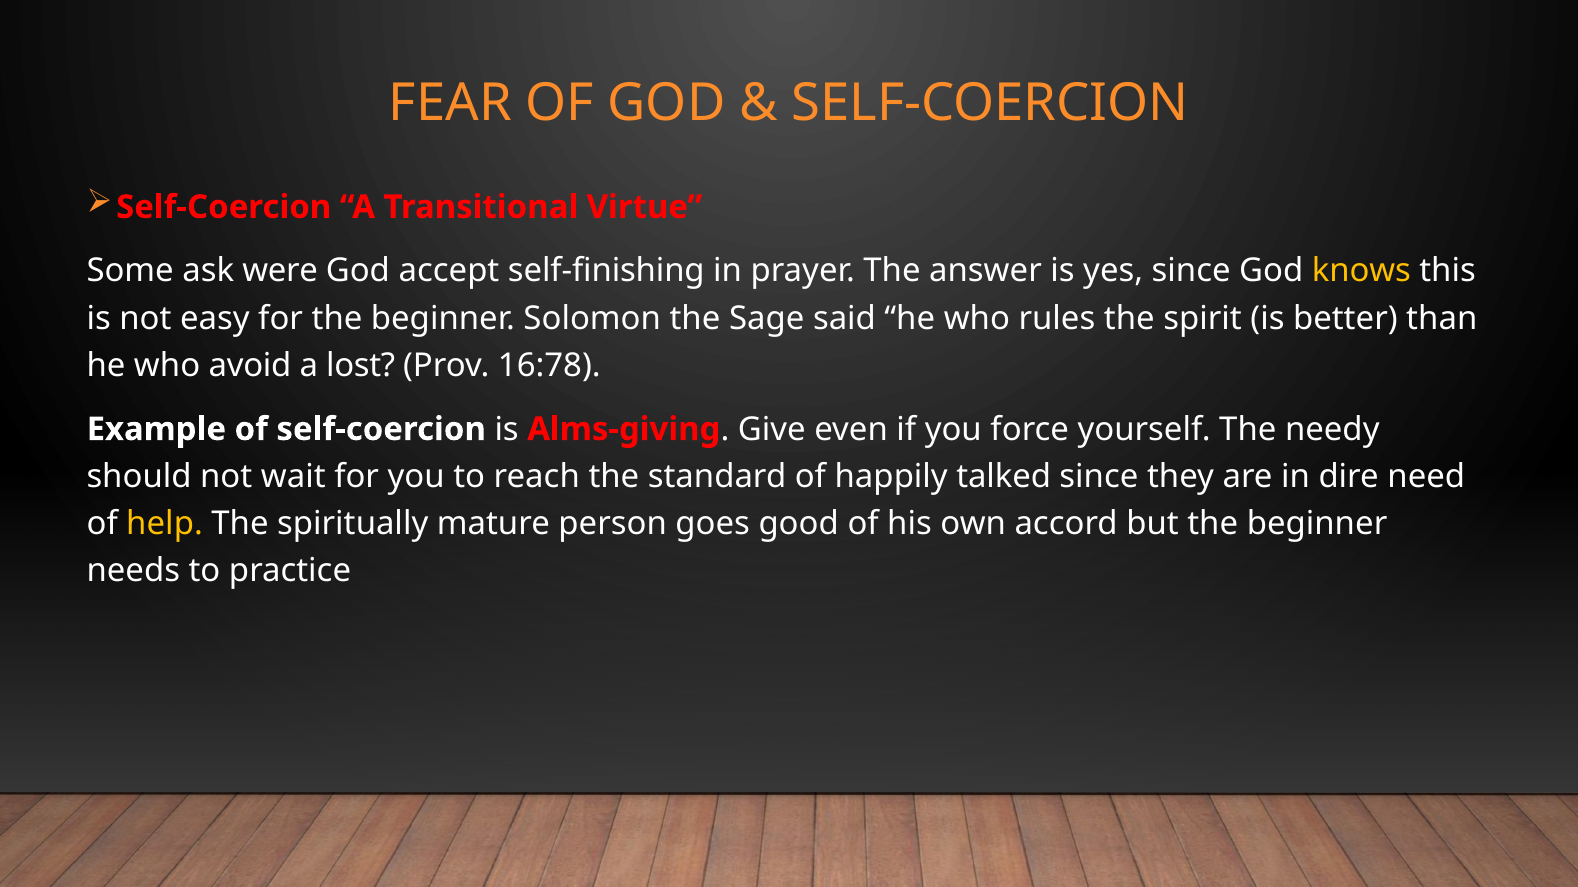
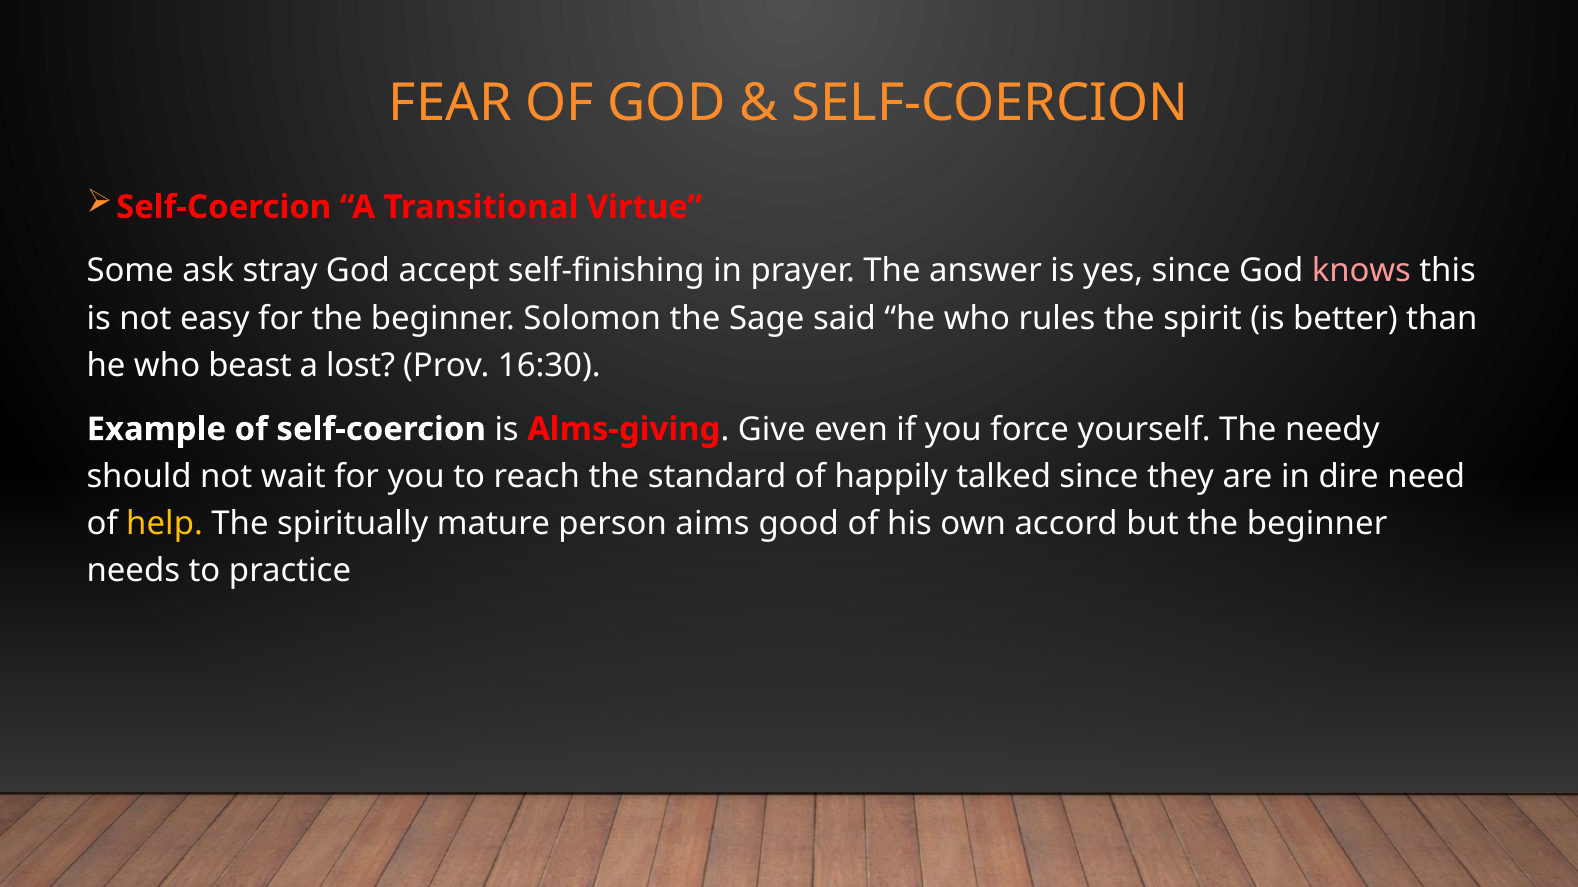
were: were -> stray (280, 271)
knows colour: yellow -> pink (1361, 271)
avoid: avoid -> beast (250, 366)
16:78: 16:78 -> 16:30 (549, 366)
goes: goes -> aims (713, 524)
